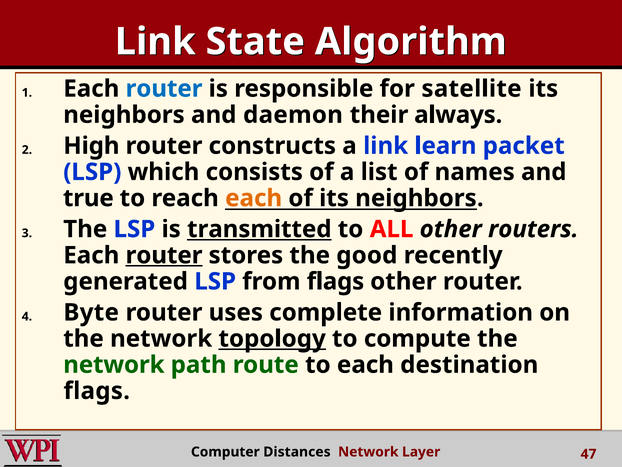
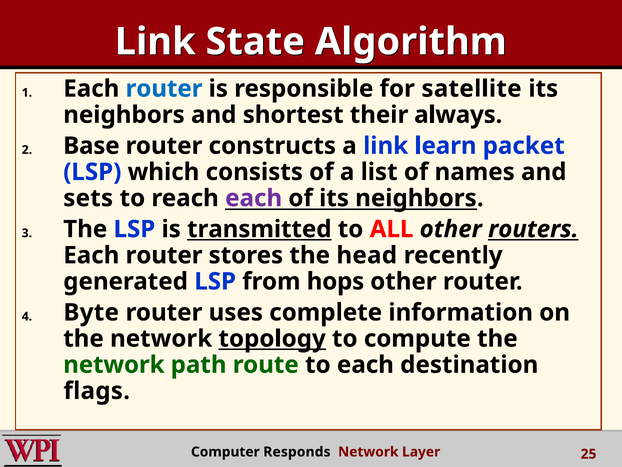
daemon: daemon -> shortest (293, 115)
High: High -> Base (91, 146)
true: true -> sets (88, 198)
each colour: orange -> purple (254, 198)
routers underline: none -> present (533, 229)
router underline: present -> none (164, 255)
good: good -> head (367, 255)
from flags: flags -> hops (335, 281)
Distances: Distances -> Responds (297, 451)
47: 47 -> 25 (589, 454)
